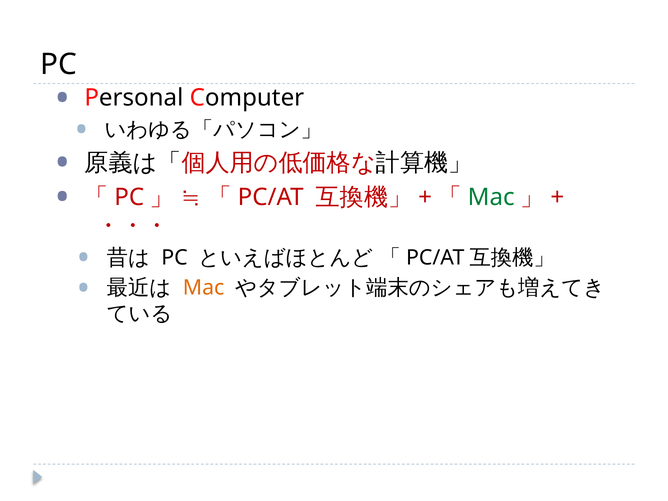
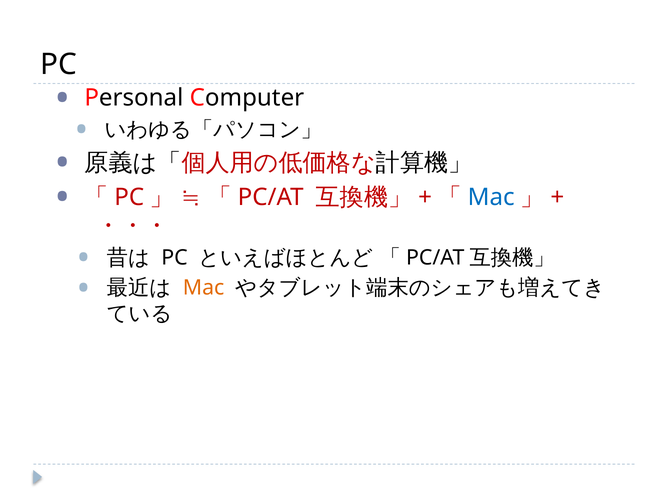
Mac colour: green -> blue (491, 197)
